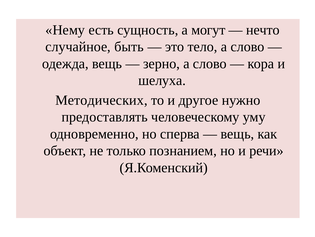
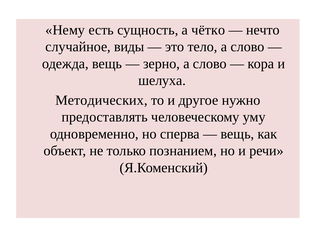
могут: могут -> чётко (208, 30)
быть: быть -> виды (129, 47)
